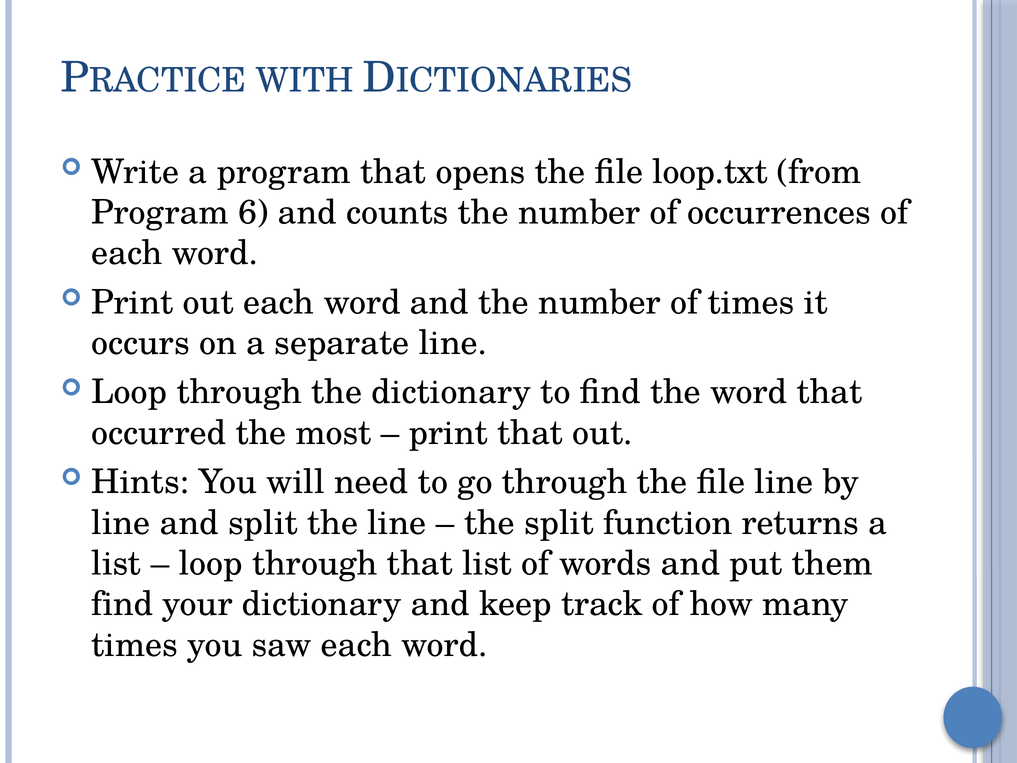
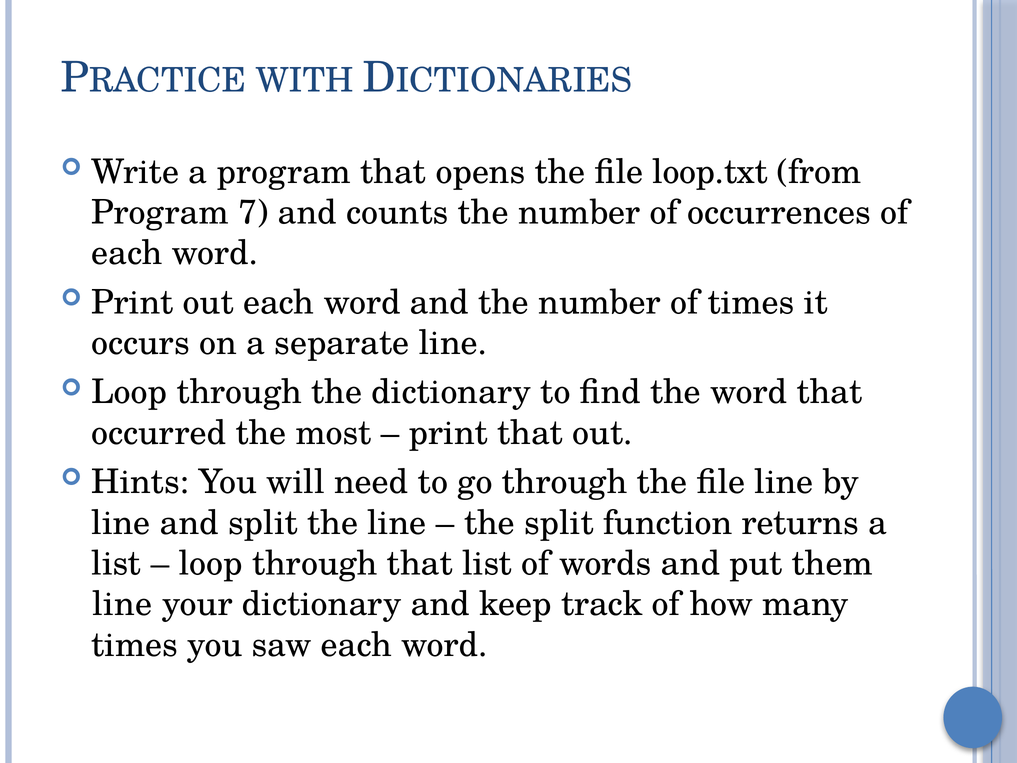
6: 6 -> 7 (253, 212)
find: find -> line (122, 604)
